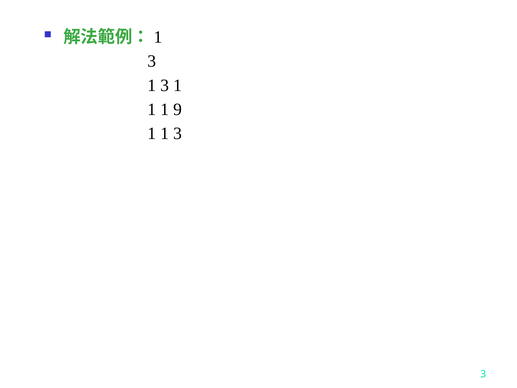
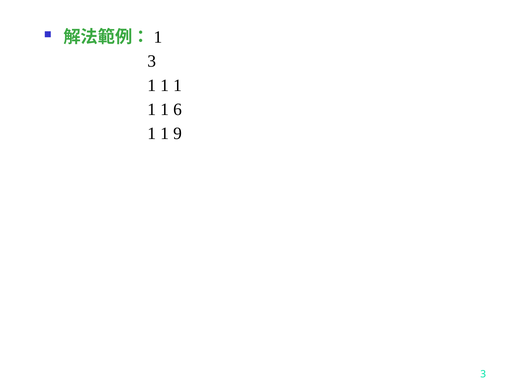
3: 3 -> 1 (165, 85)
9: 9 -> 6 (178, 109)
1 1 3: 3 -> 9 (178, 133)
